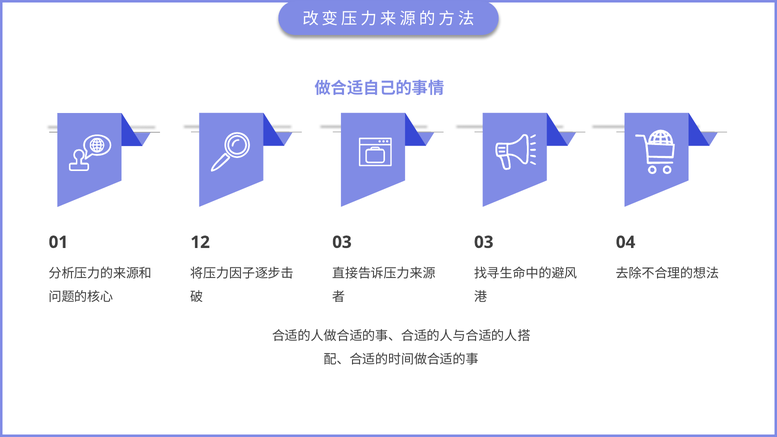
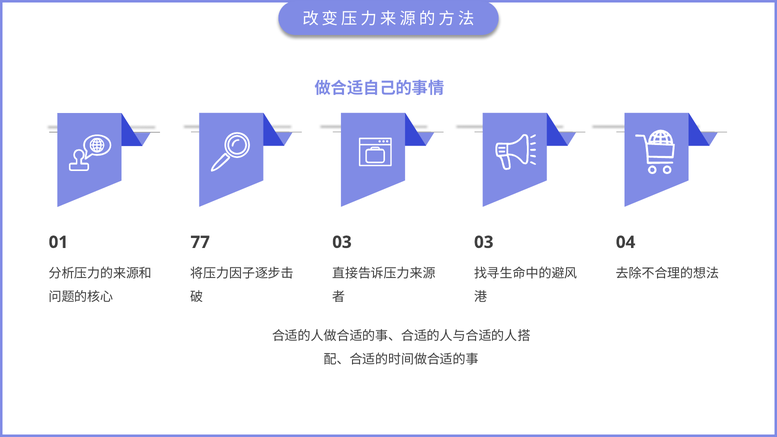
12: 12 -> 77 (200, 242)
